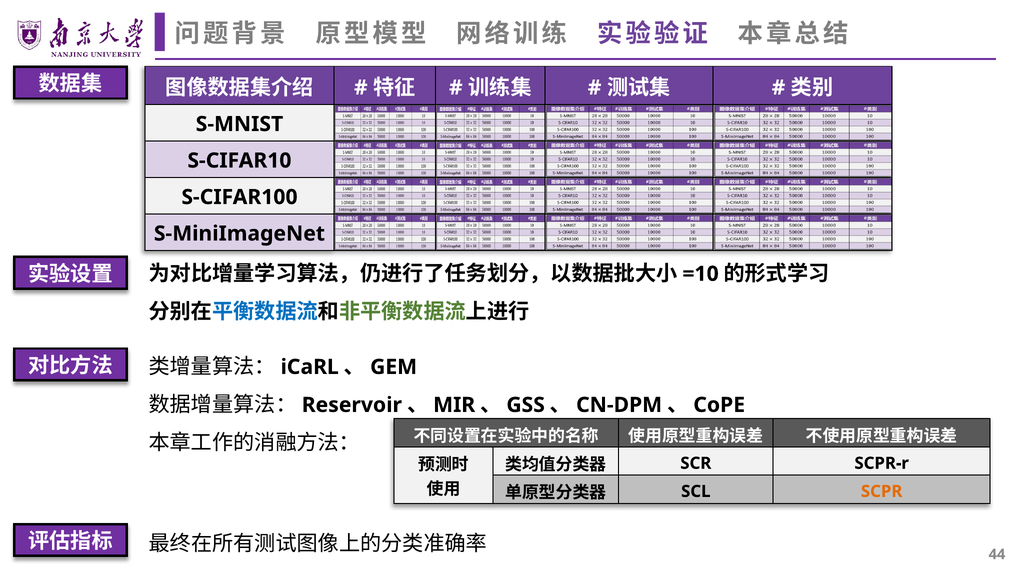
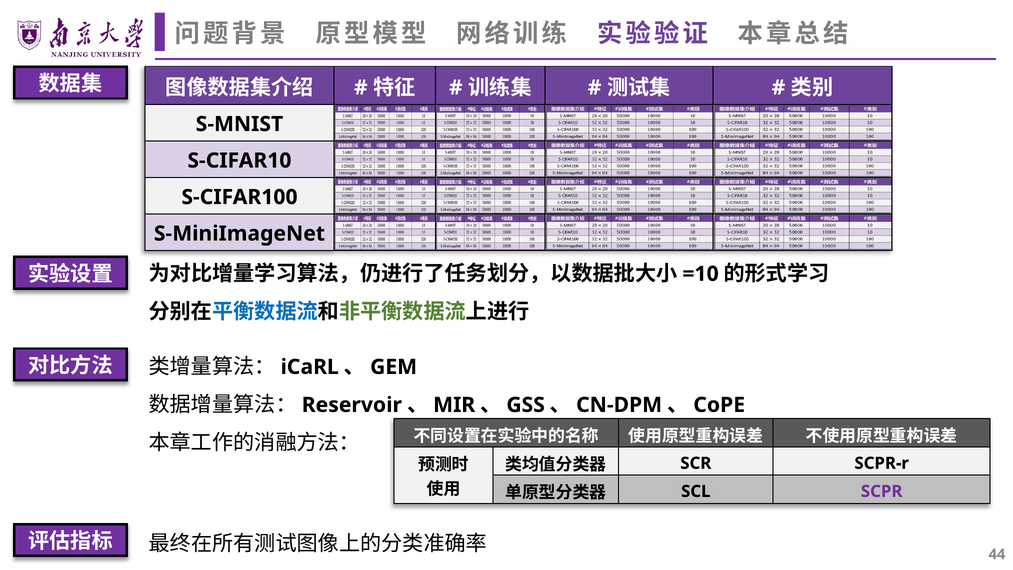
SCPR colour: orange -> purple (882, 491)
